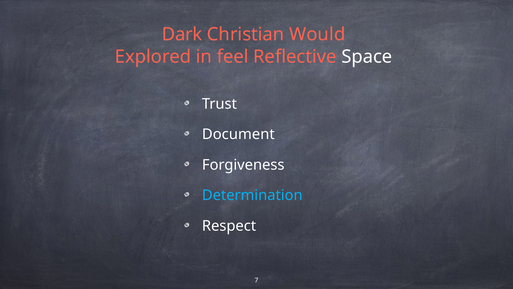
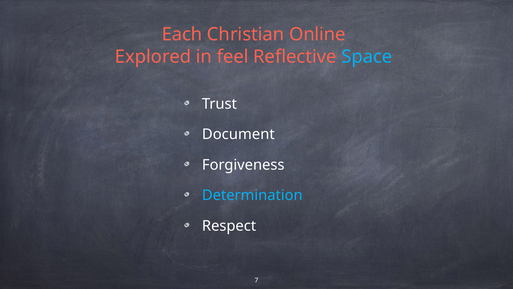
Dark: Dark -> Each (182, 34)
Would: Would -> Online (317, 34)
Space colour: white -> light blue (367, 57)
